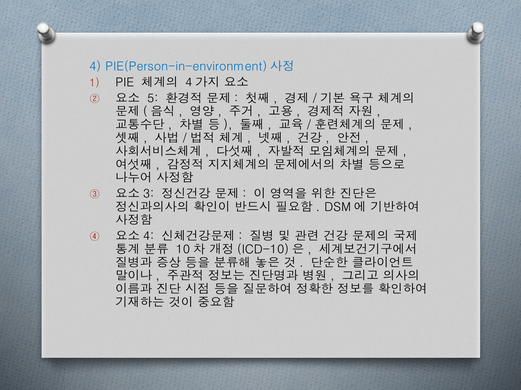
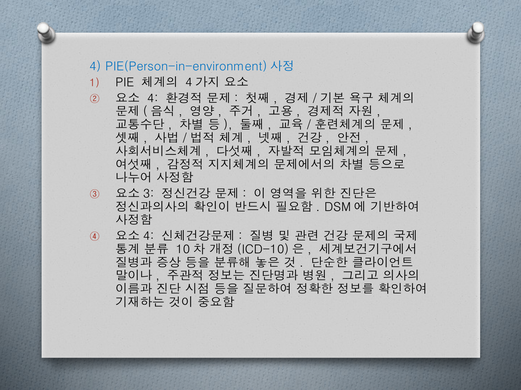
5: 5 -> 4 (153, 98)
